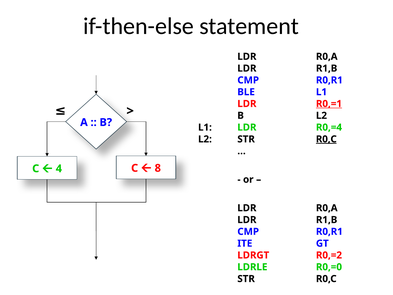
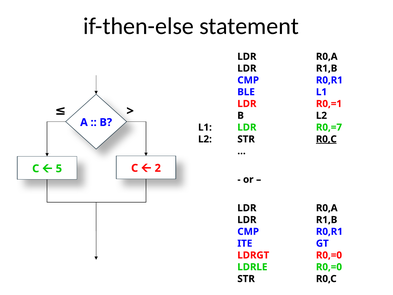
R0,=1 underline: present -> none (329, 104)
R0,=4: R0,=4 -> R0,=7 (329, 127)
8: 8 -> 2 (158, 168)
4: 4 -> 5 (59, 168)
LDRGT R0,=2: R0,=2 -> R0,=0 (329, 255)
